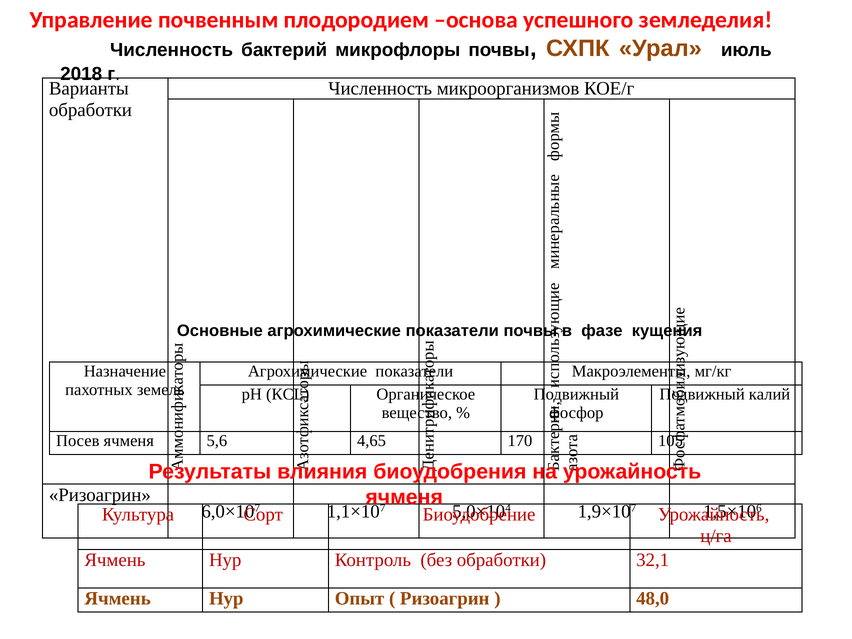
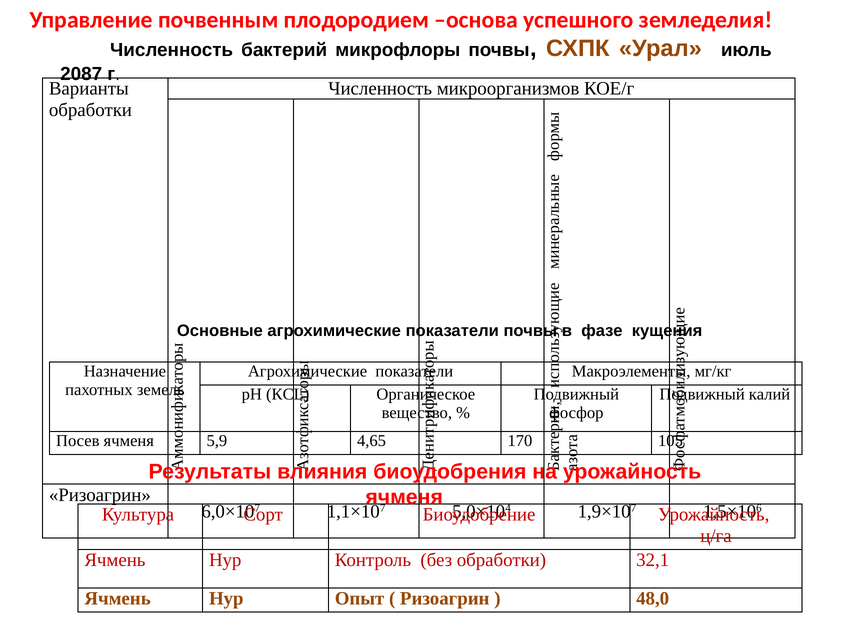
2018: 2018 -> 2087 (81, 74)
5,6: 5,6 -> 5,9 (217, 441)
